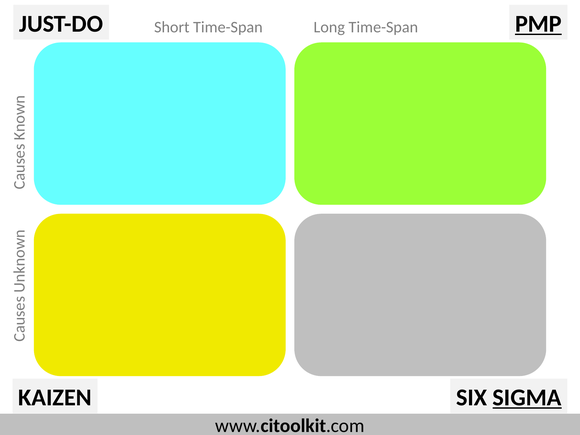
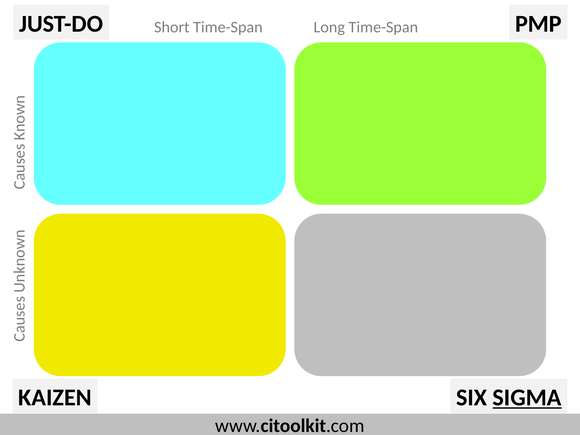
PMP underline: present -> none (538, 24)
